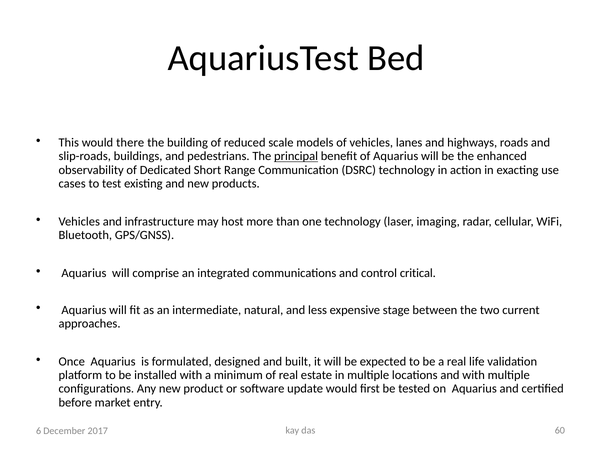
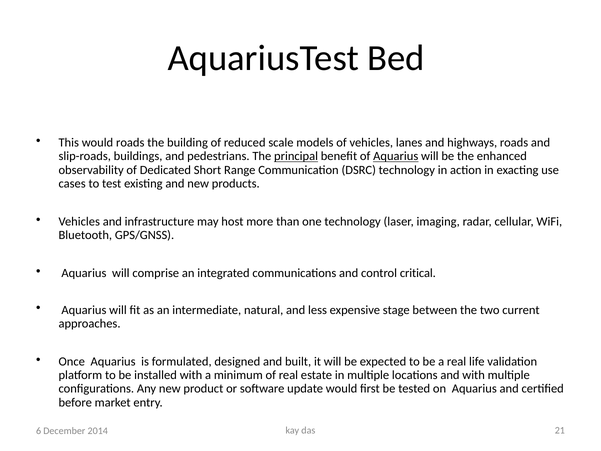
would there: there -> roads (130, 143)
Aquarius underline: none -> present (396, 156)
60: 60 -> 21 (560, 430)
2017: 2017 -> 2014 (98, 430)
